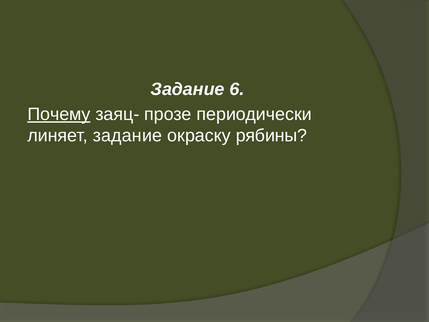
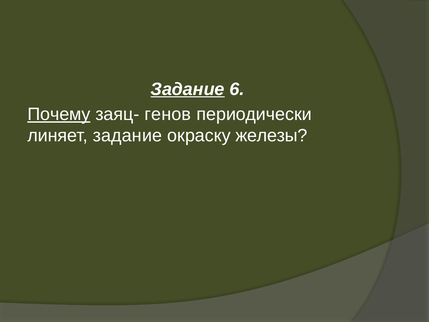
Задание underline: none -> present (188, 89)
прозе: прозе -> генов (168, 114)
рябины: рябины -> железы (271, 136)
